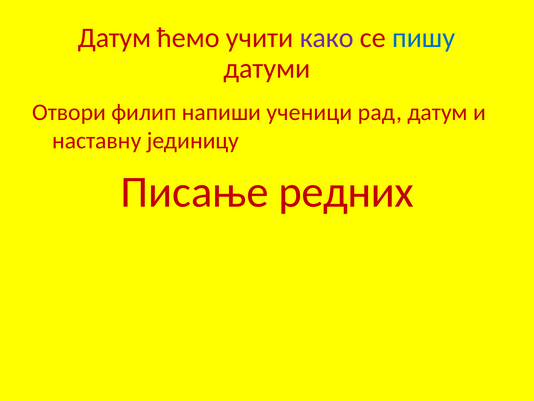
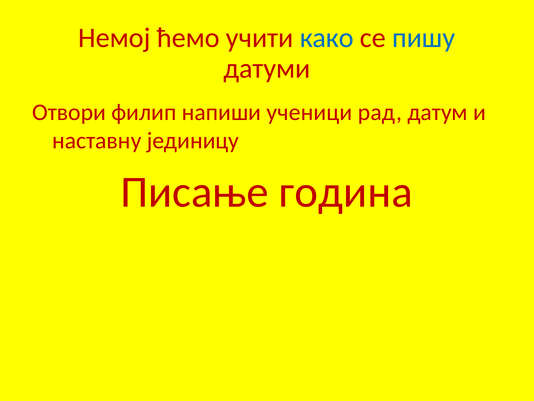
Датум: Датум -> Немој (114, 38)
како colour: purple -> blue (327, 38)
редних: редних -> година (346, 192)
